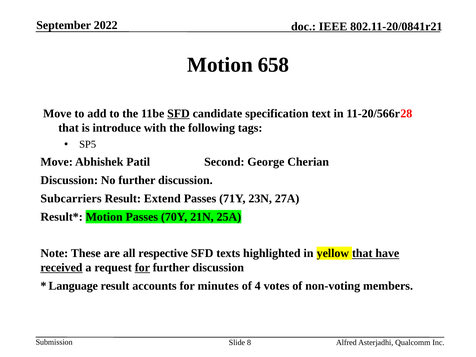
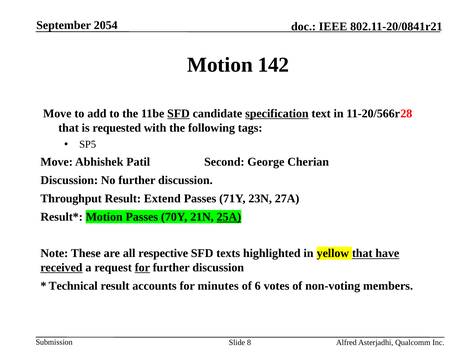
2022: 2022 -> 2054 (106, 25)
658: 658 -> 142 (274, 65)
specification underline: none -> present (277, 113)
introduce: introduce -> requested (117, 128)
Subcarriers: Subcarriers -> Throughput (71, 199)
25A underline: none -> present (229, 217)
Language: Language -> Technical (73, 286)
4: 4 -> 6 (258, 286)
